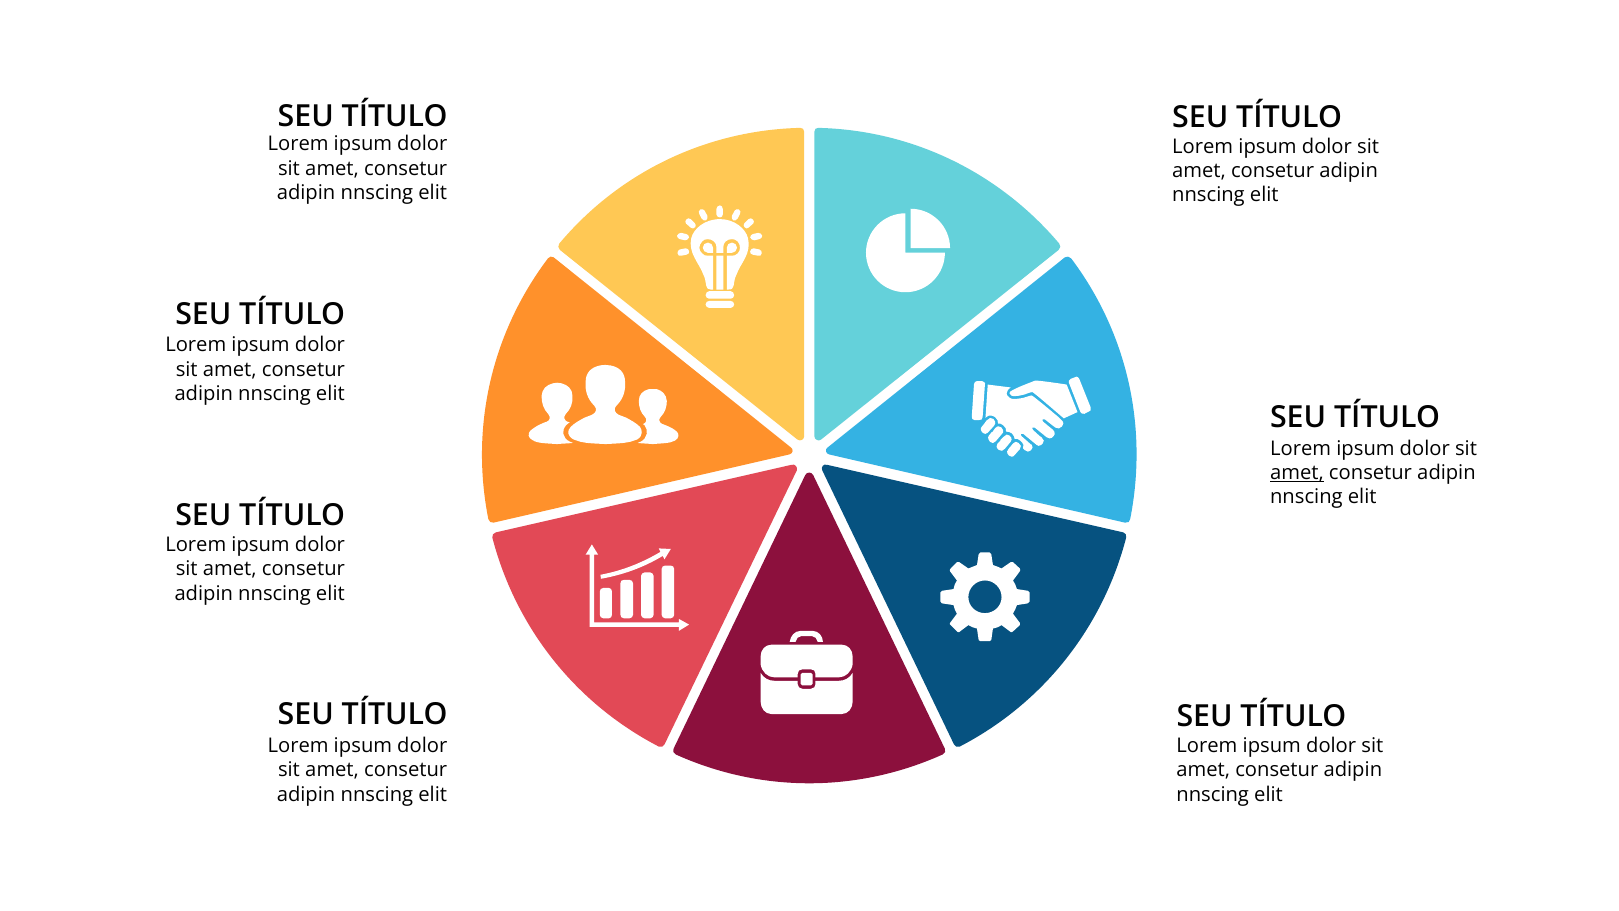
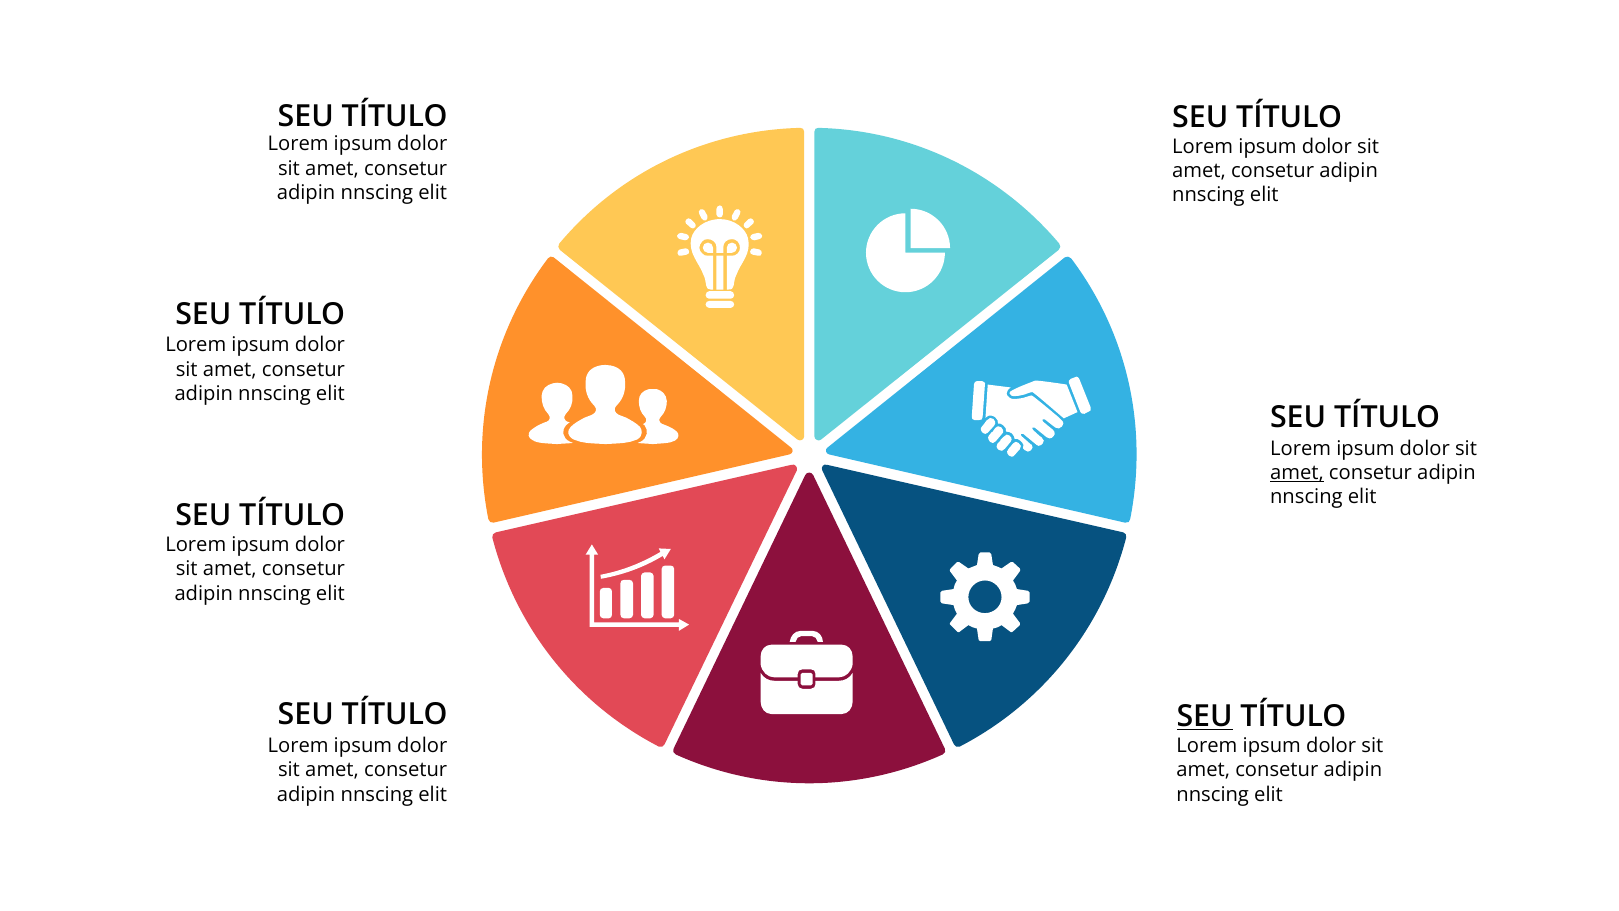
SEU underline: none -> present (1205, 716)
